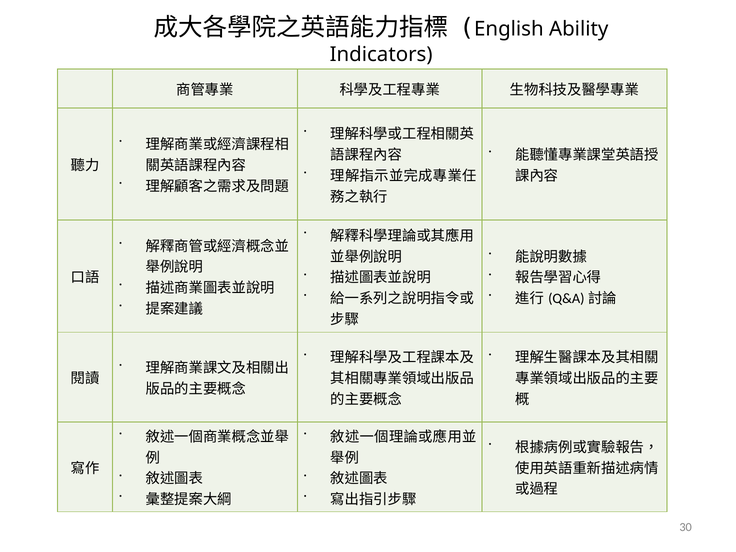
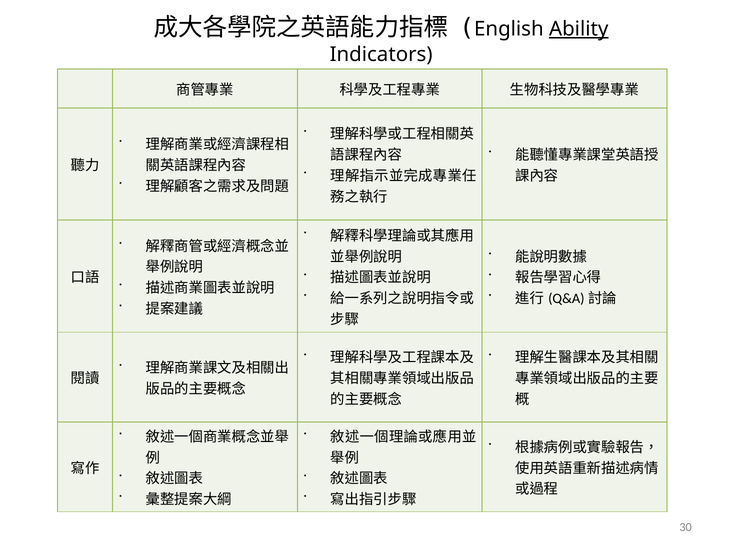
Ability underline: none -> present (579, 29)
